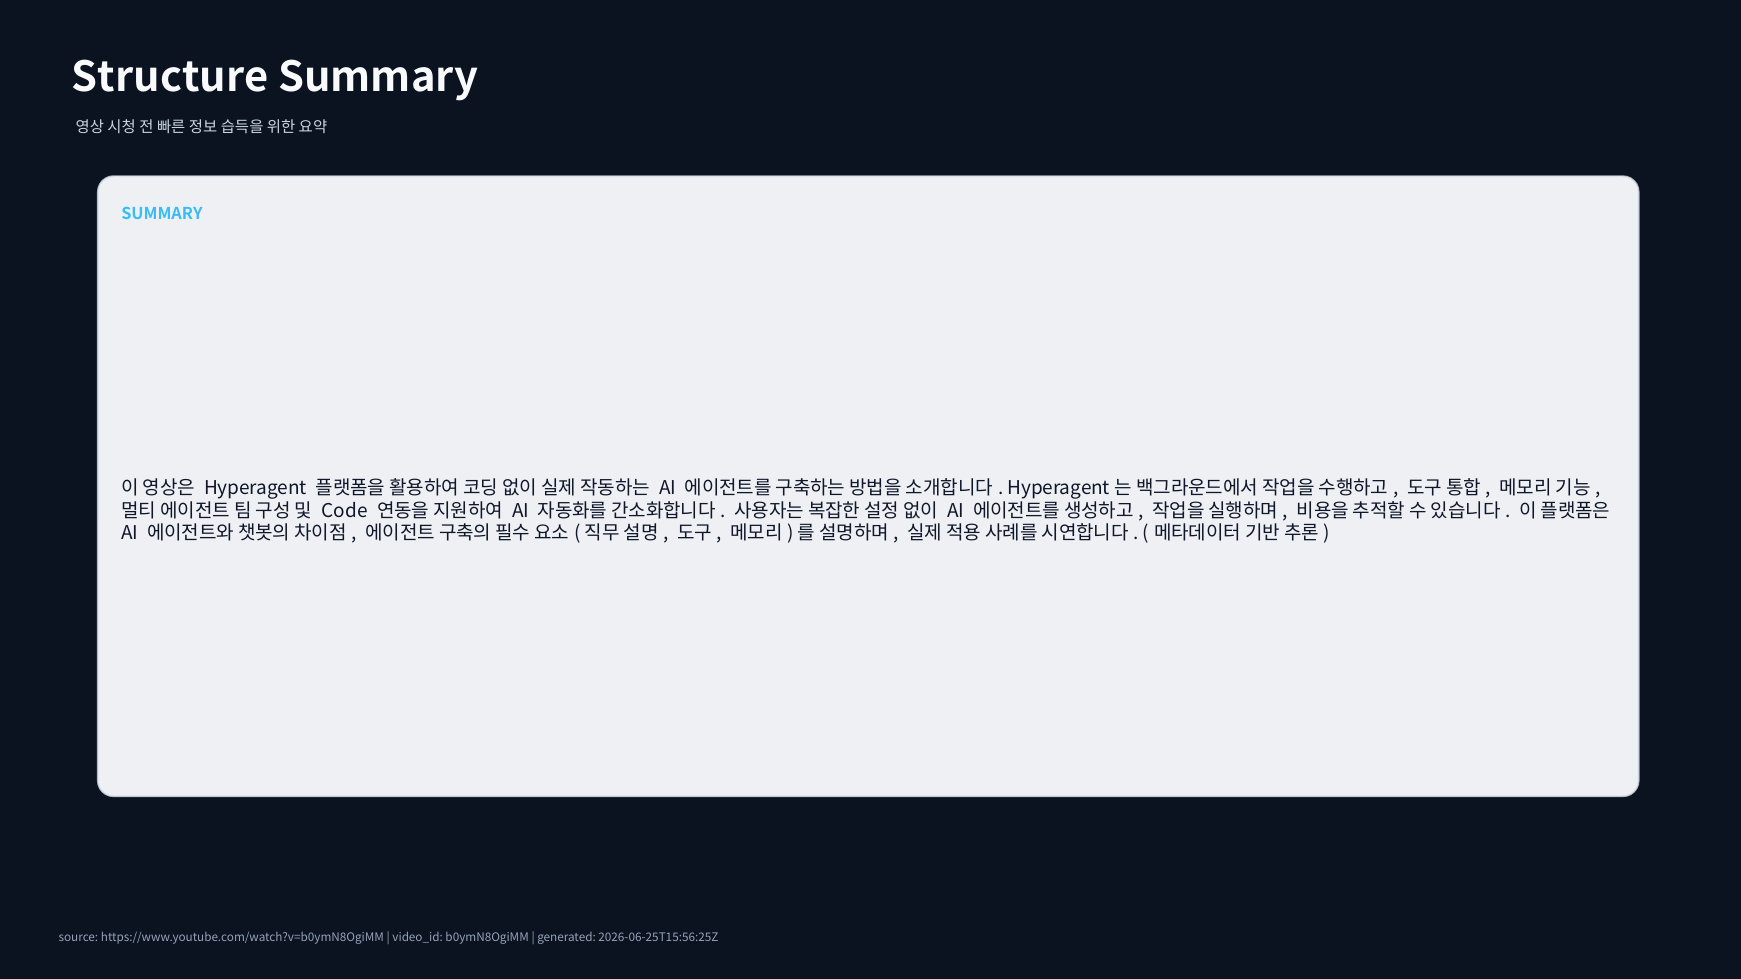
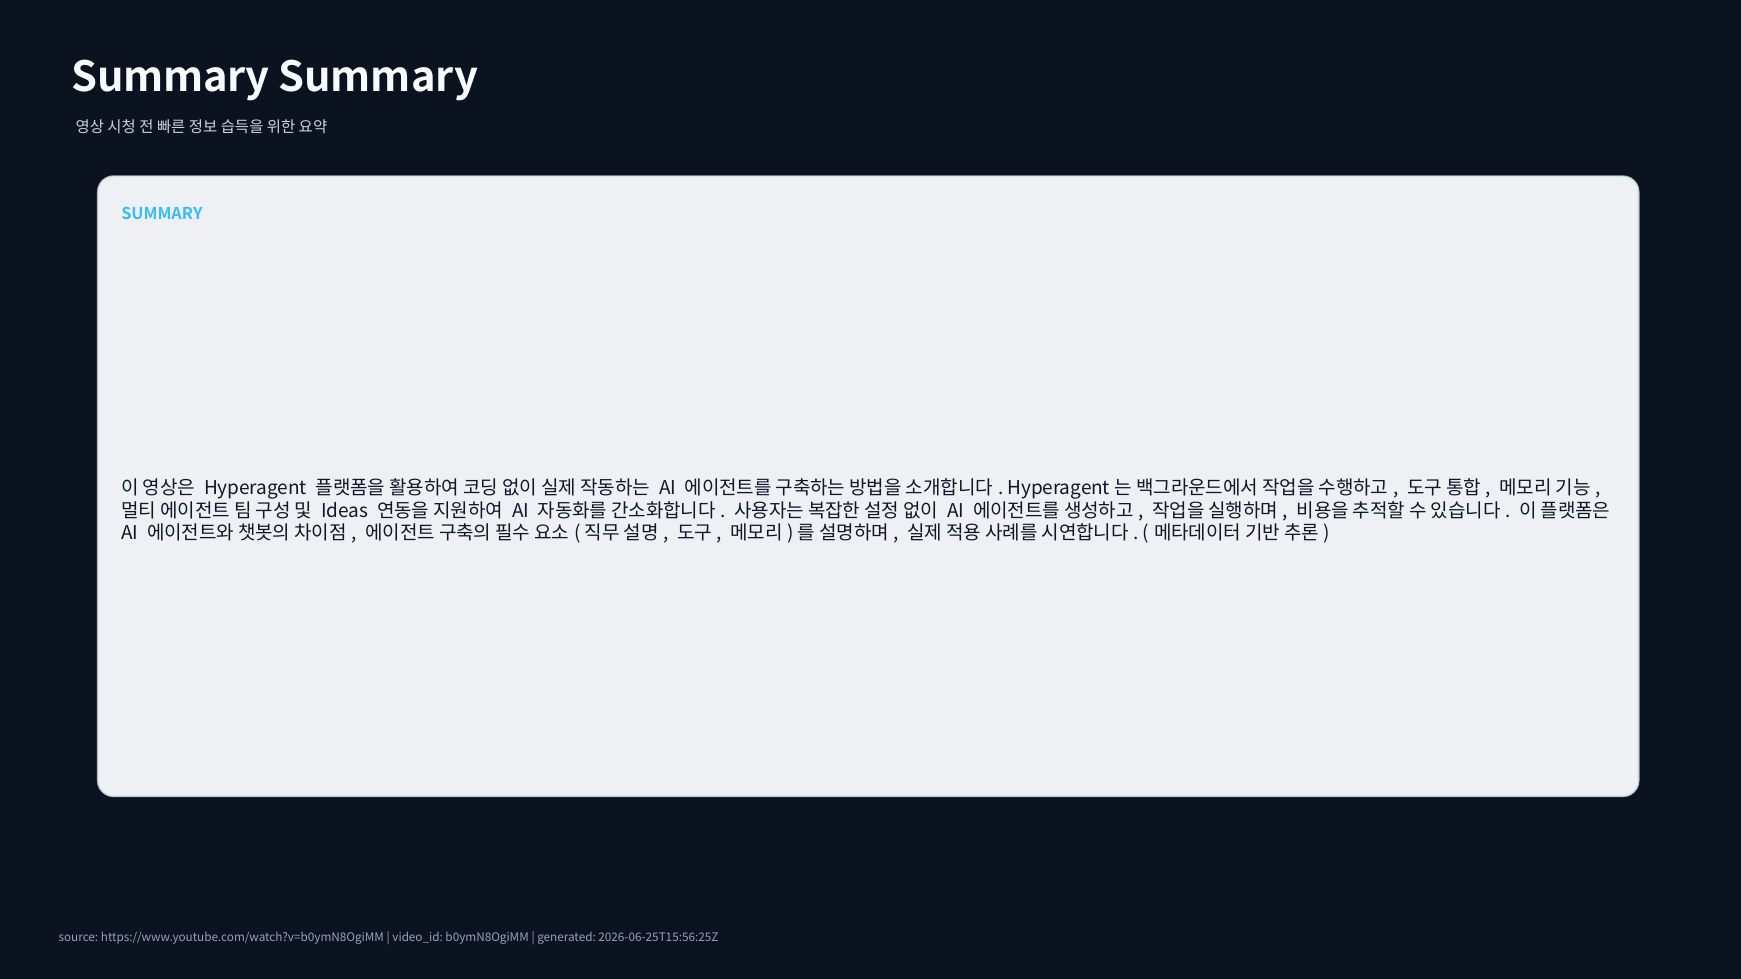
Structure: Structure -> Summary (171, 78)
Code: Code -> Ideas (345, 511)
